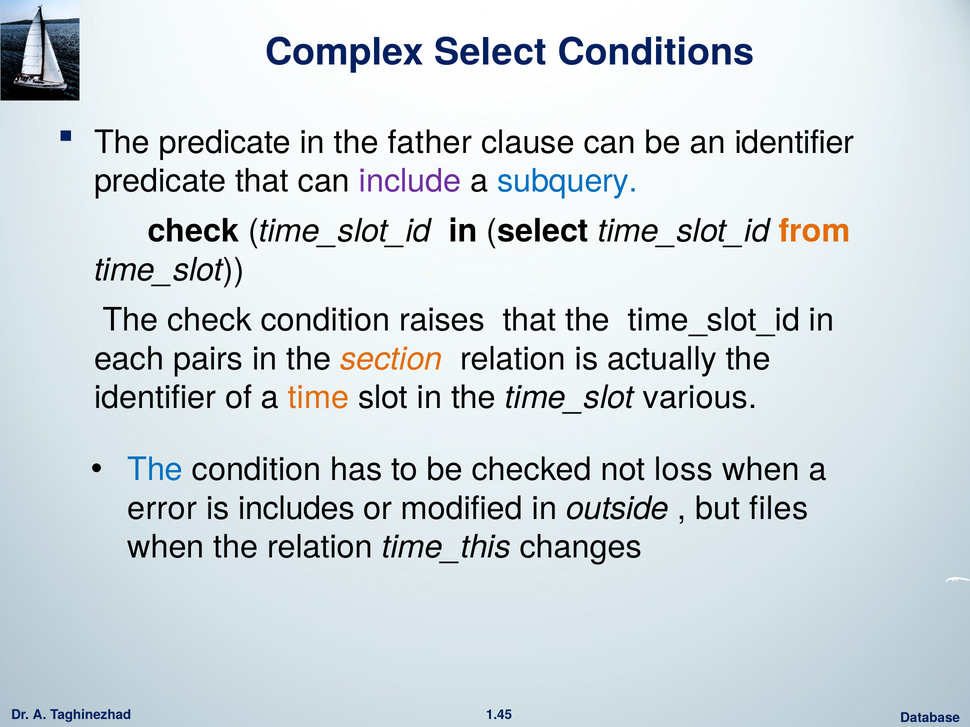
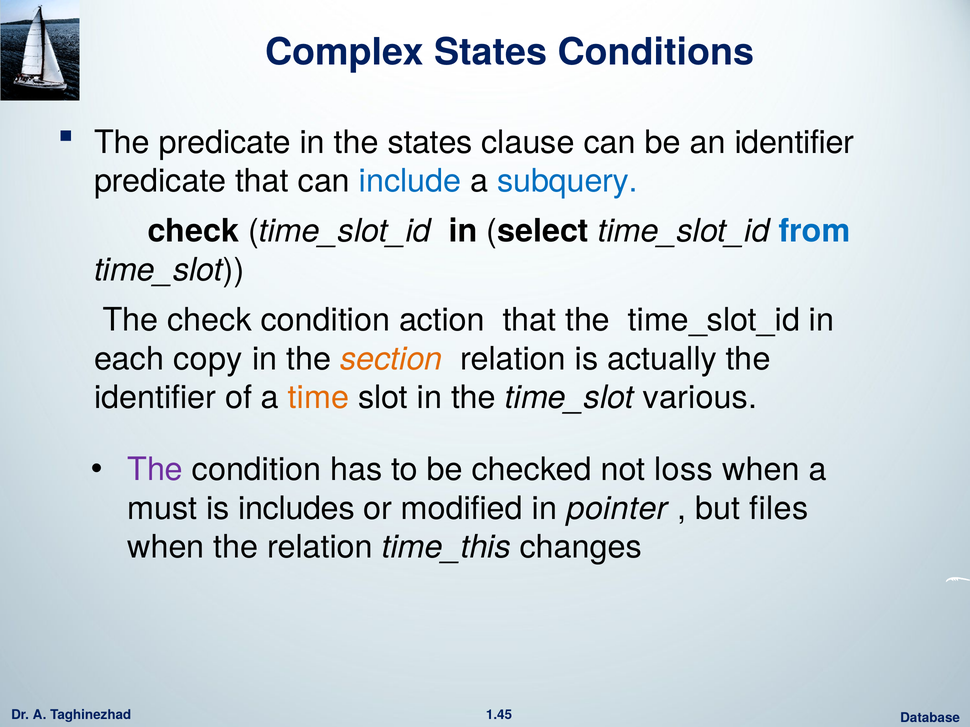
Complex Select: Select -> States (491, 52)
the father: father -> states (430, 143)
include colour: purple -> blue (410, 181)
from colour: orange -> blue (814, 231)
raises: raises -> action (442, 320)
pairs: pairs -> copy (208, 359)
The colour: blue -> purple (155, 470)
error: error -> must (162, 509)
outside: outside -> pointer (617, 509)
